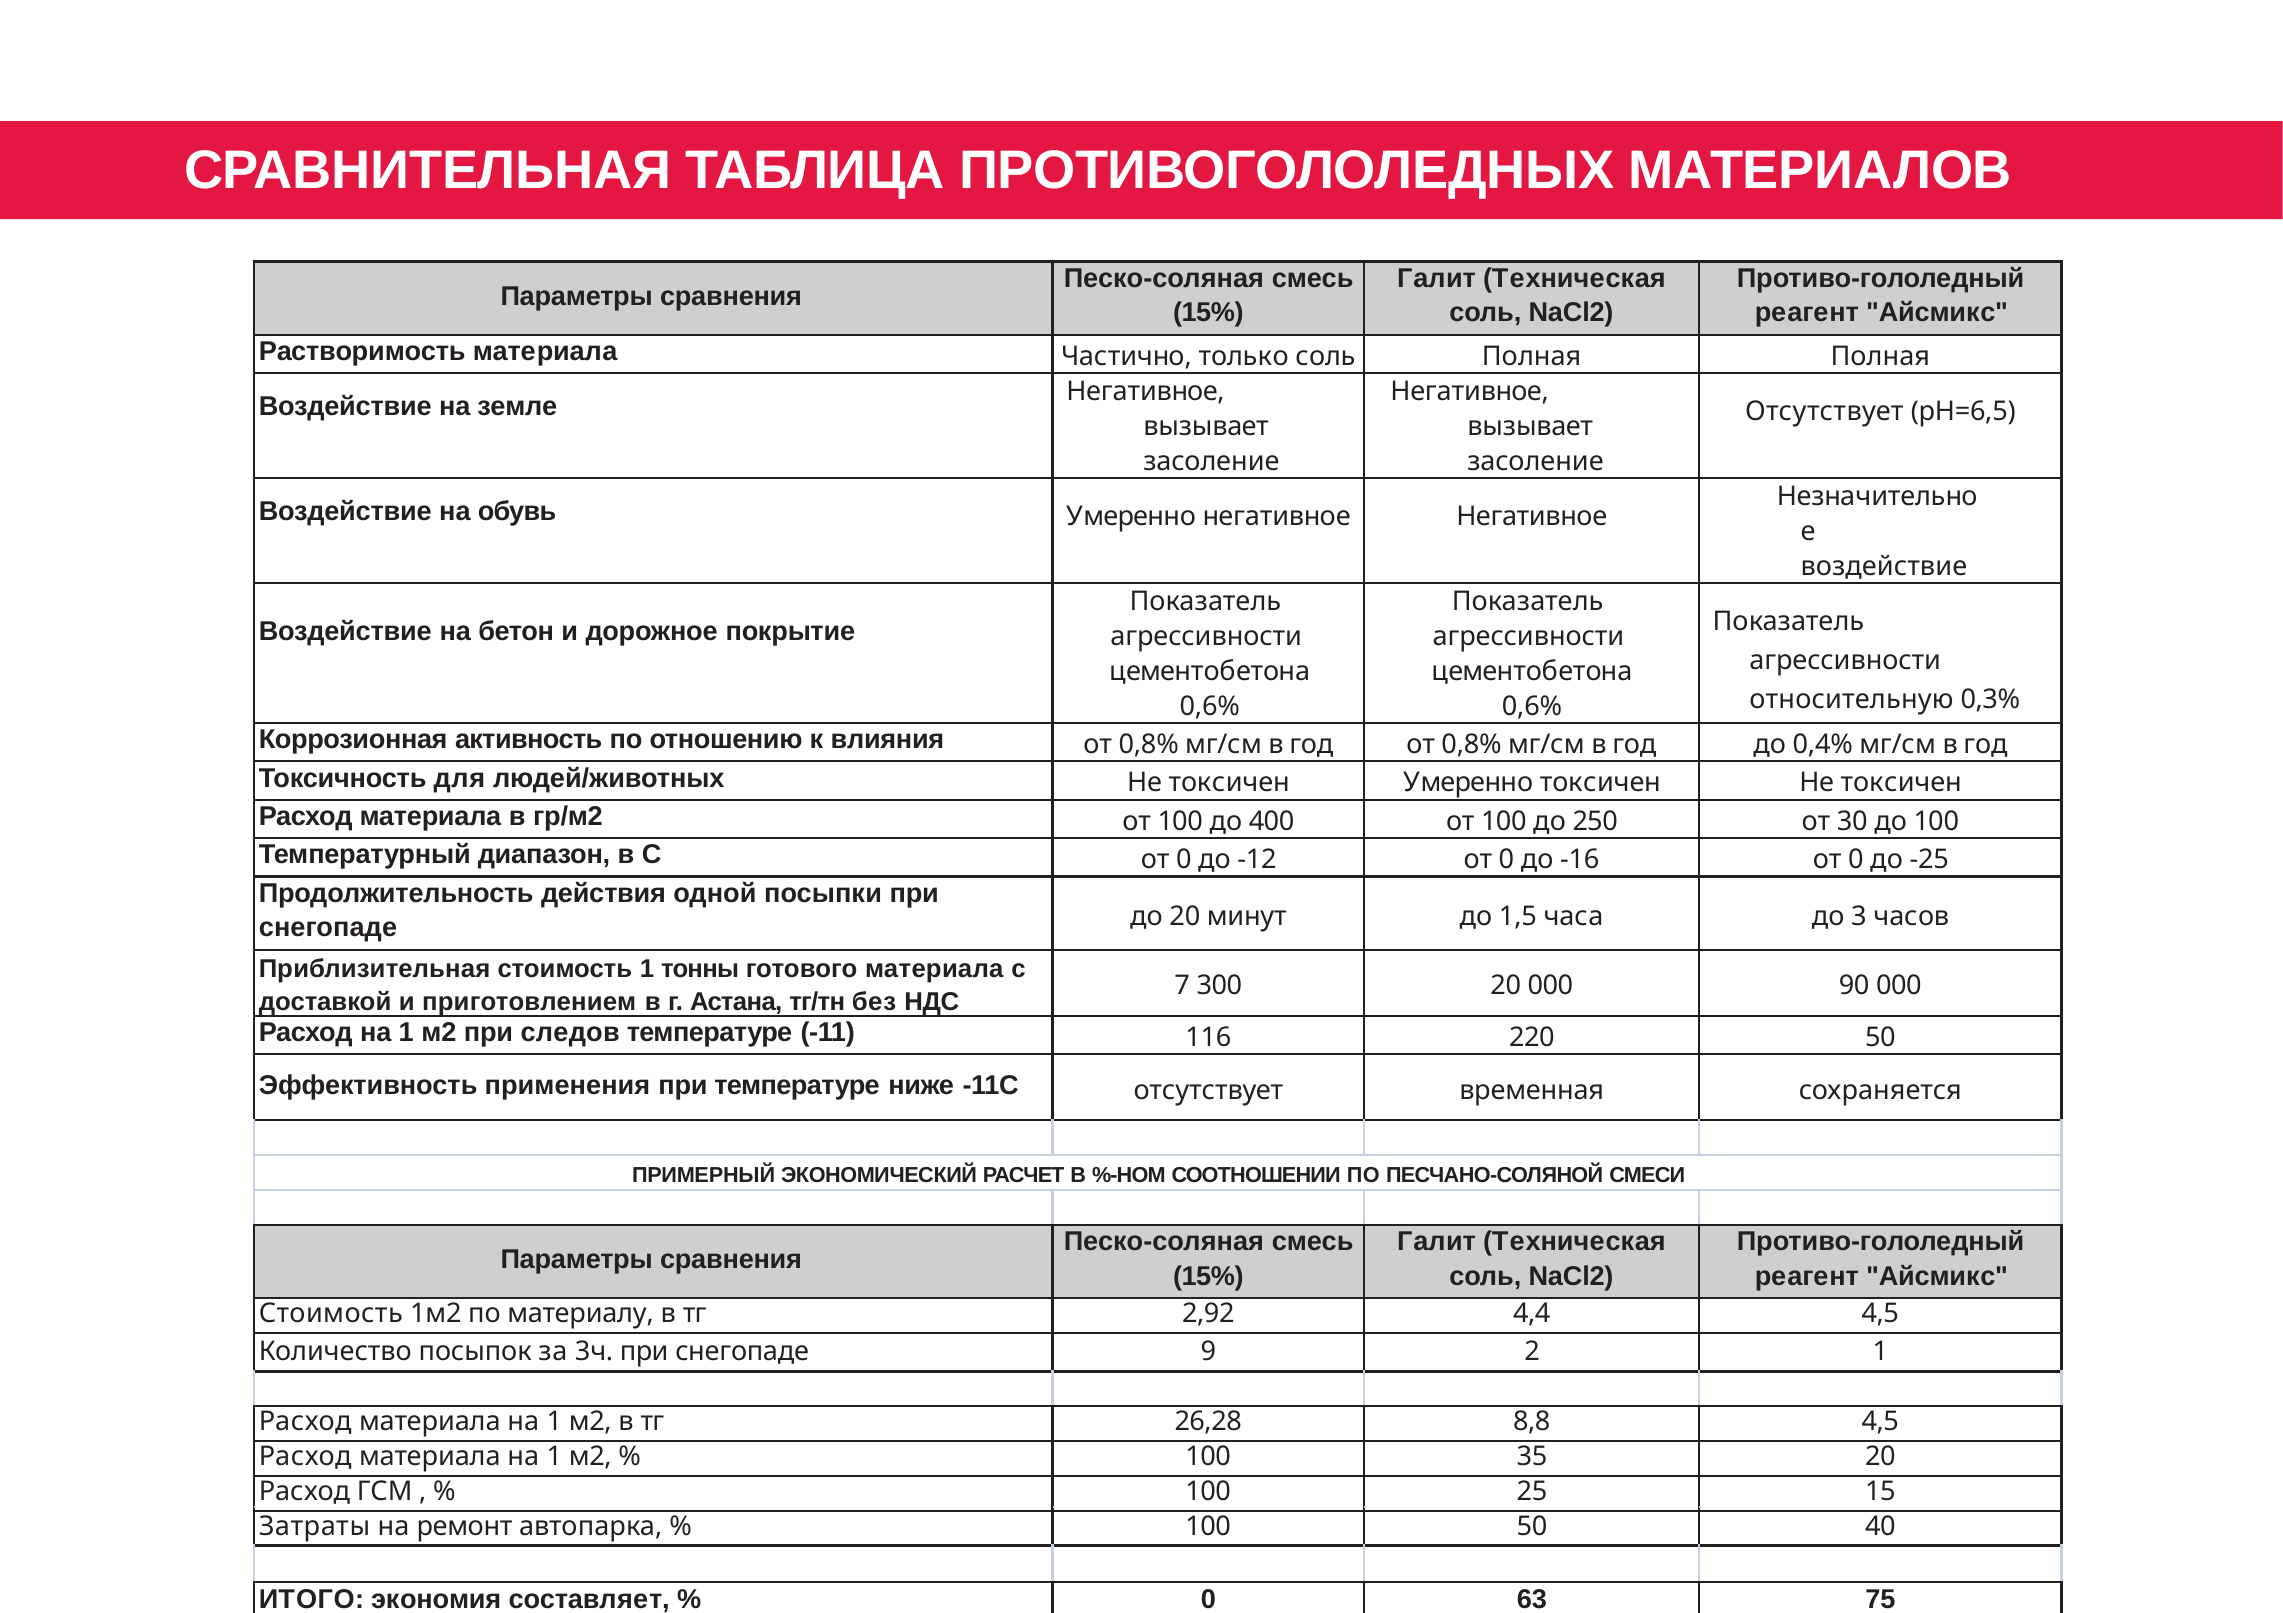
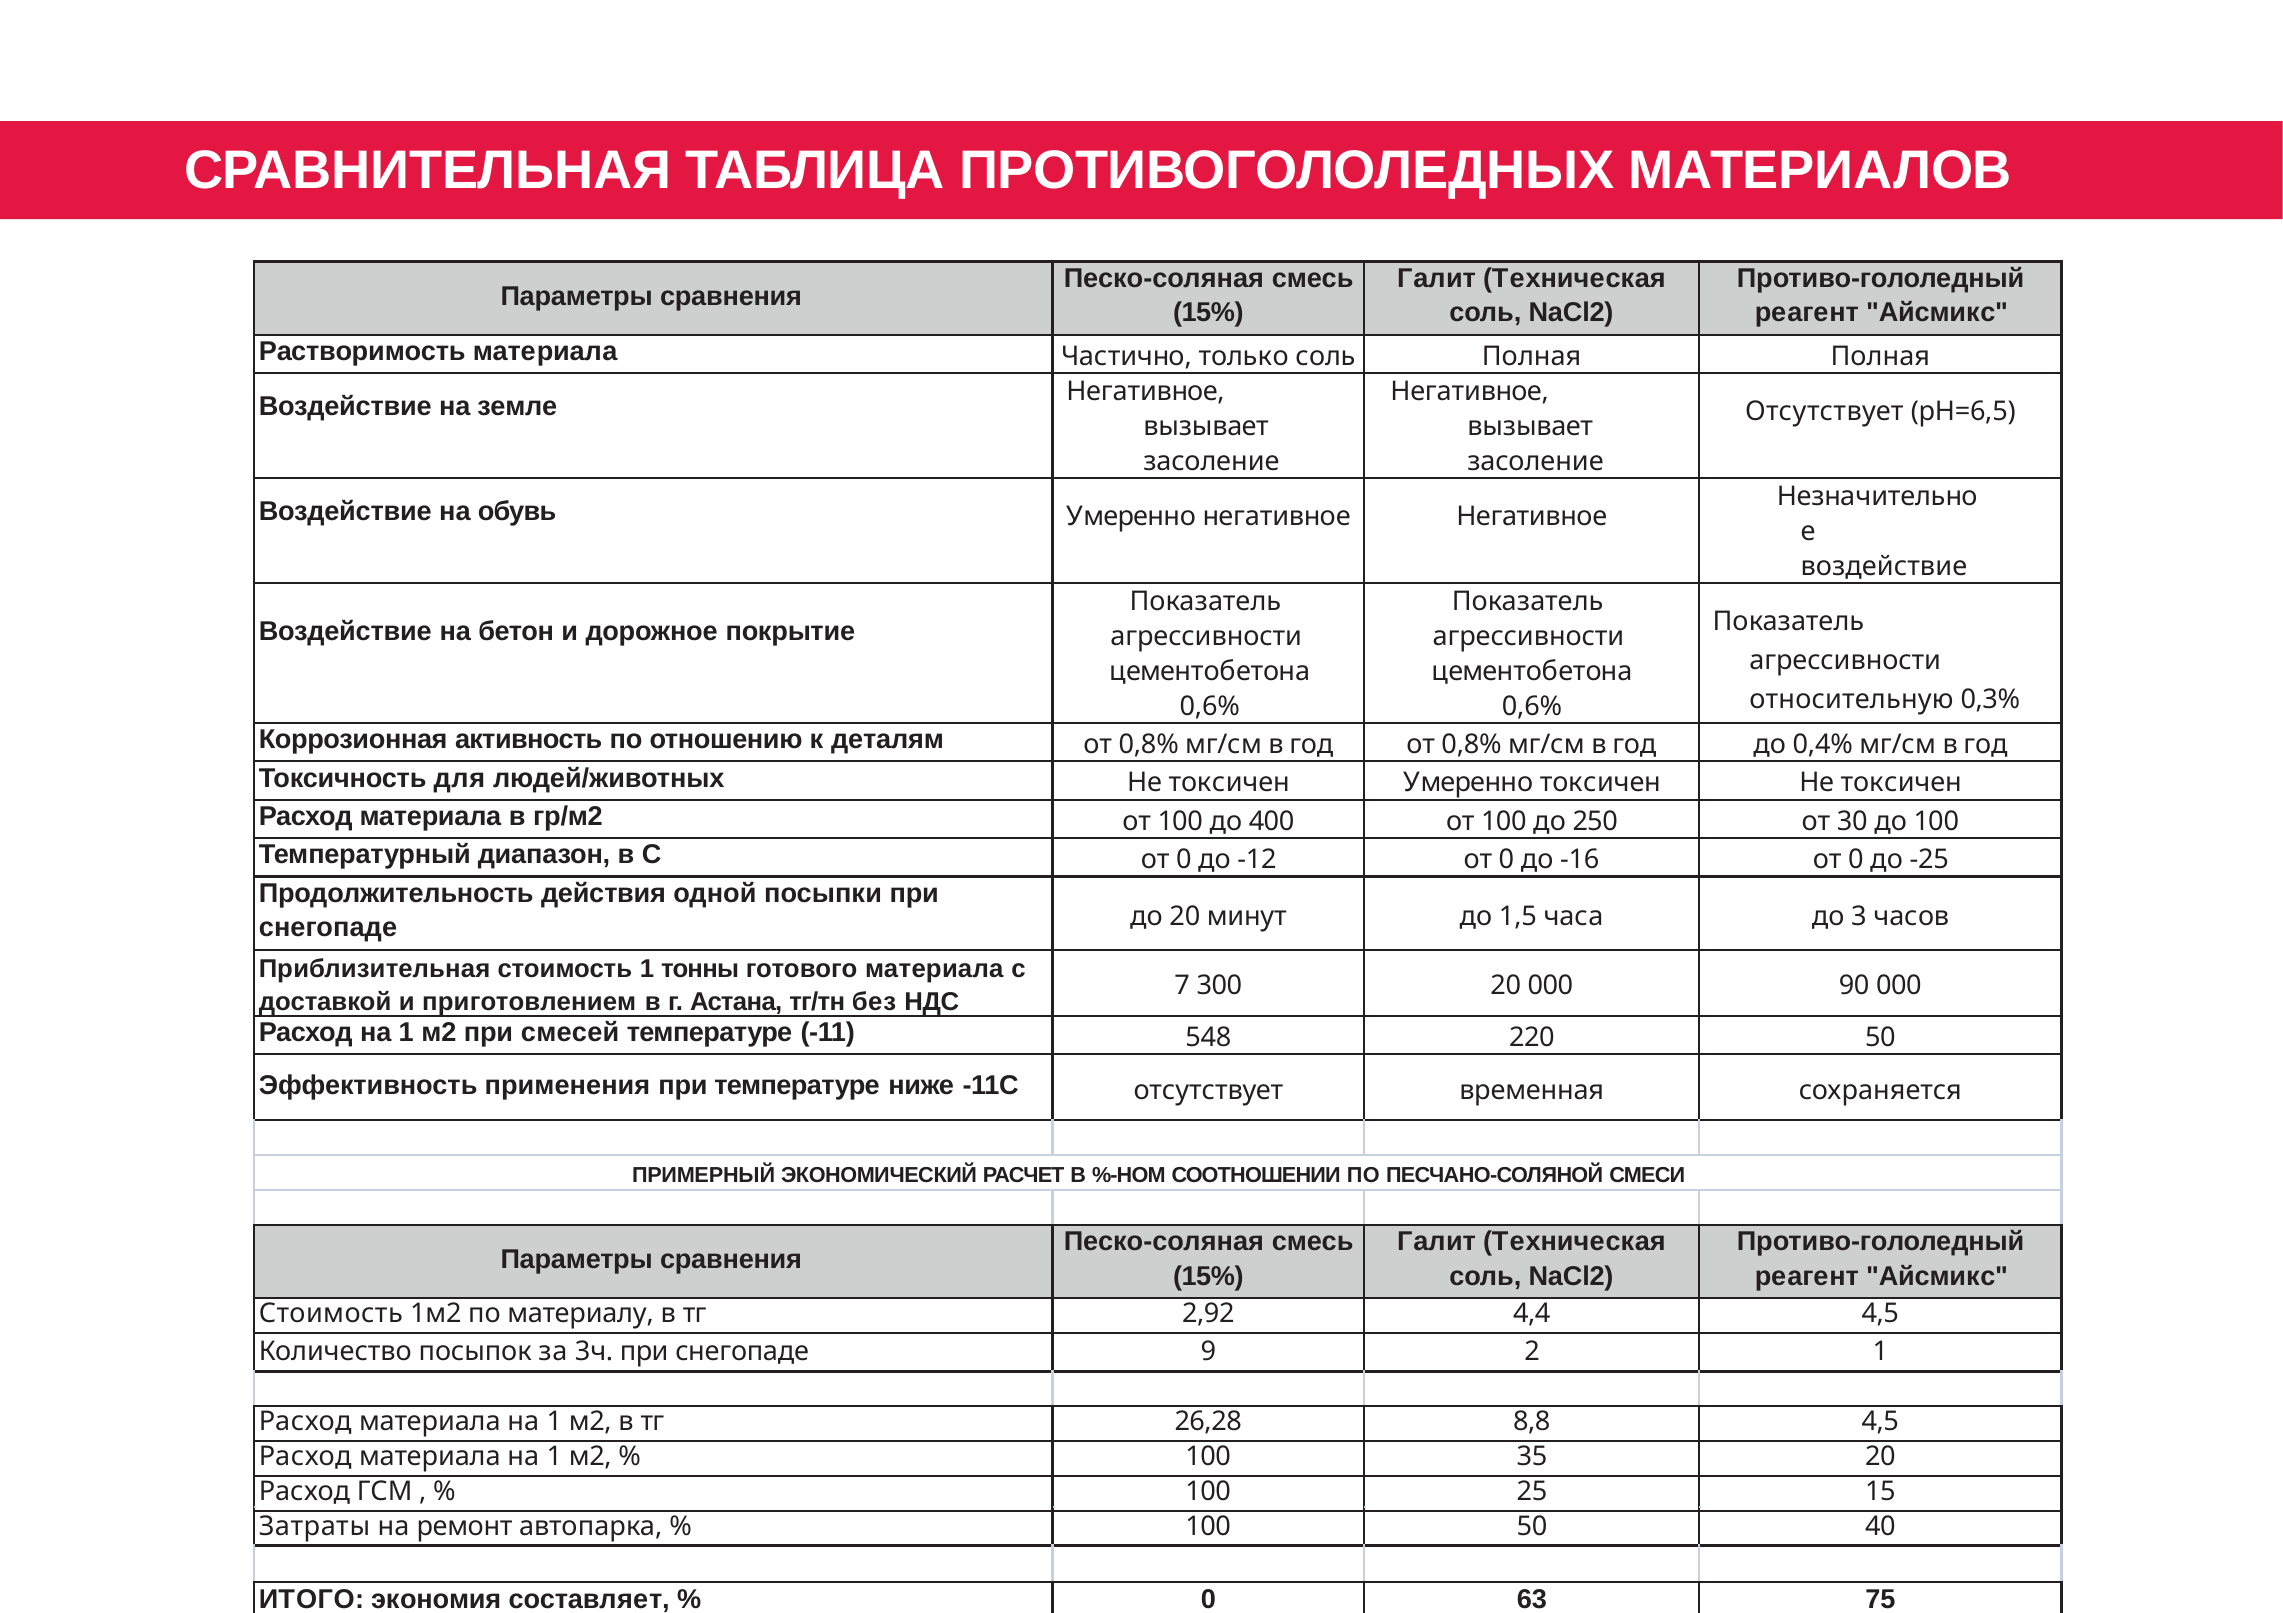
влияния: влияния -> деталям (887, 740)
следов: следов -> смесей (570, 1033)
116: 116 -> 548 (1208, 1038)
